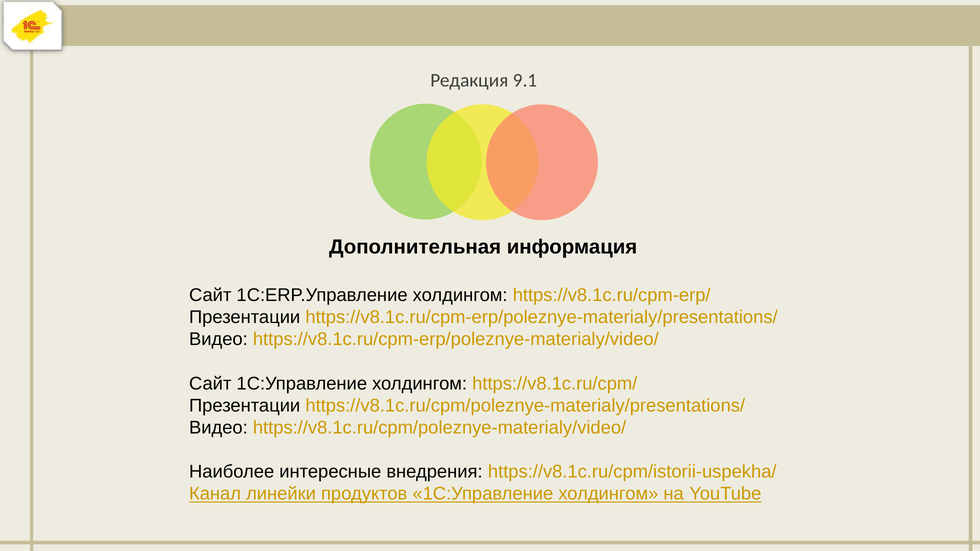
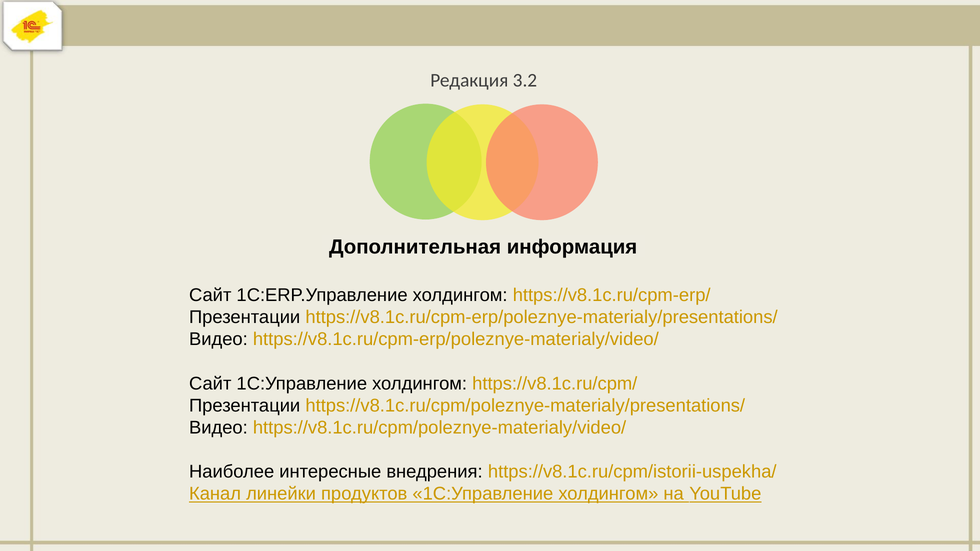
9.1: 9.1 -> 3.2 (525, 80)
